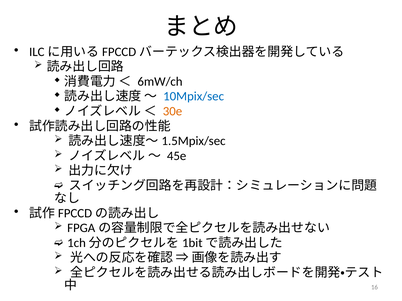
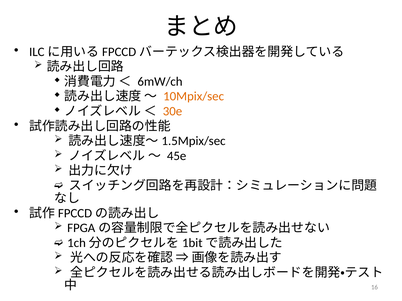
10Mpix/sec colour: blue -> orange (194, 97)
